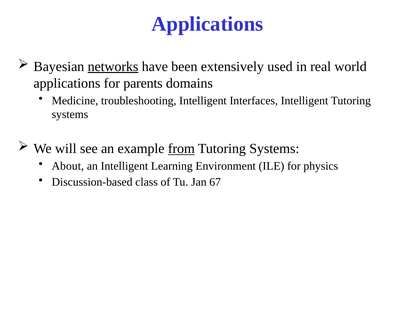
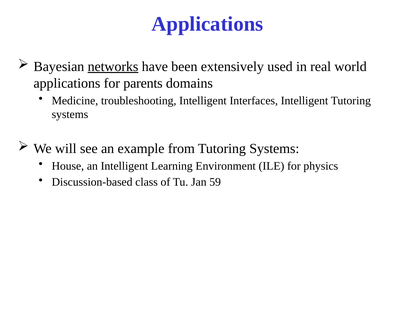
from underline: present -> none (181, 149)
About: About -> House (68, 166)
67: 67 -> 59 (215, 182)
